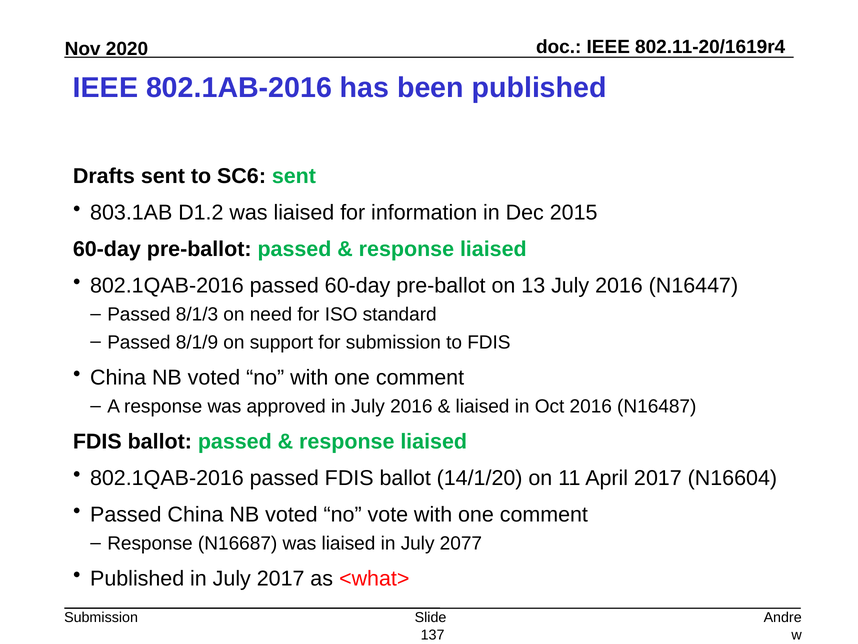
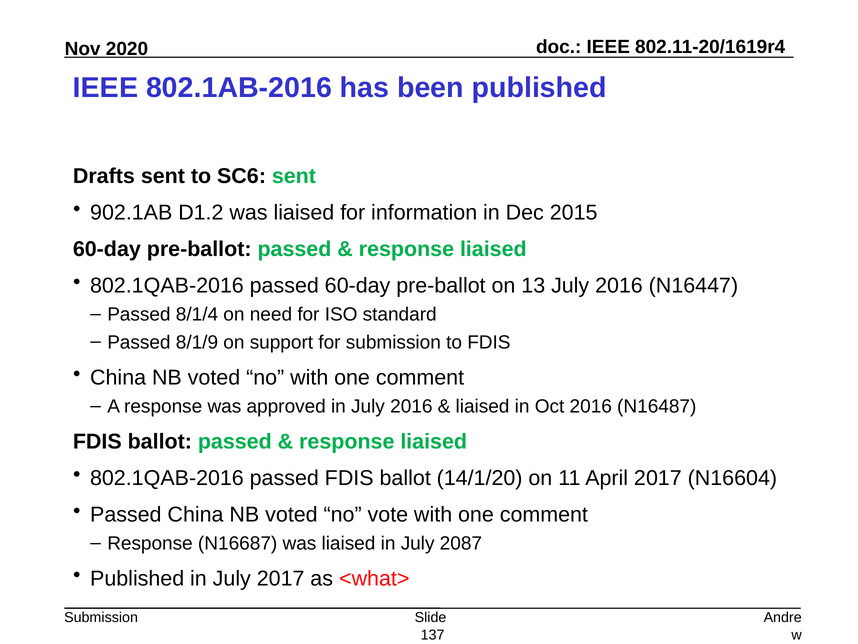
803.1AB: 803.1AB -> 902.1AB (131, 212)
8/1/3: 8/1/3 -> 8/1/4 (197, 314)
2077: 2077 -> 2087 (461, 543)
